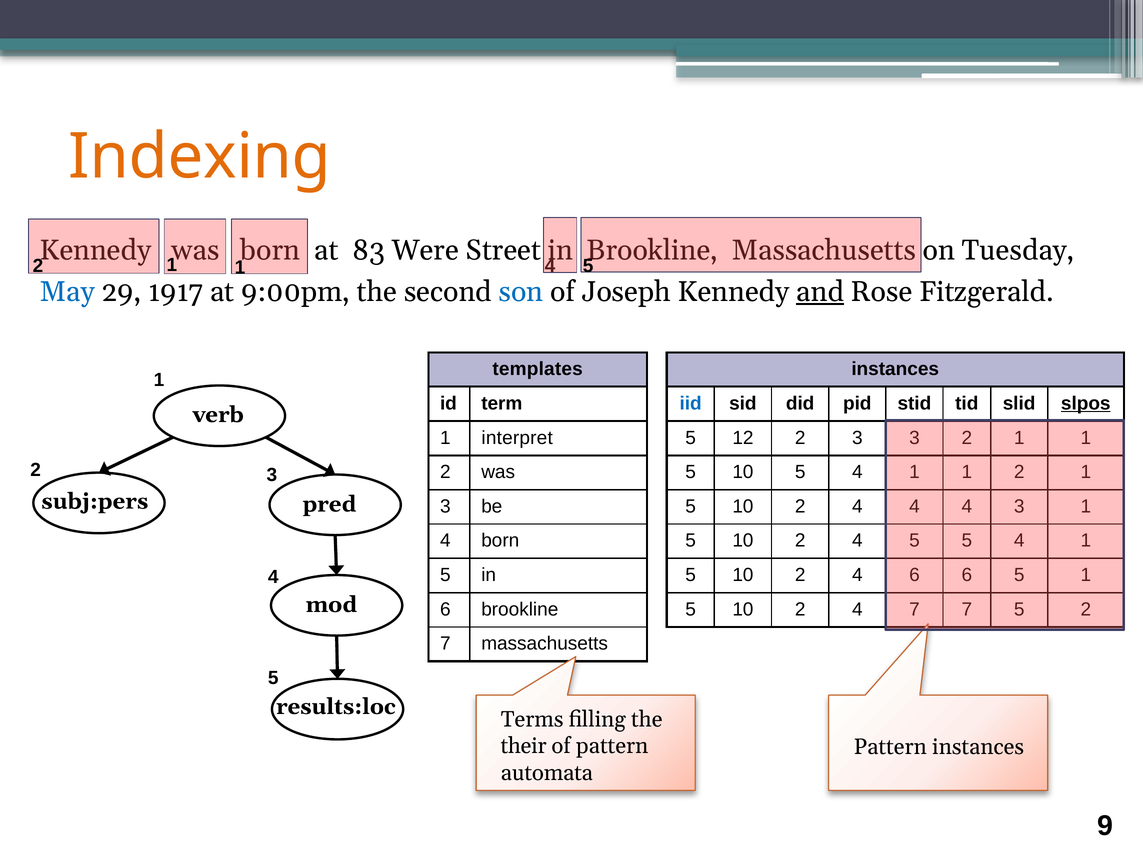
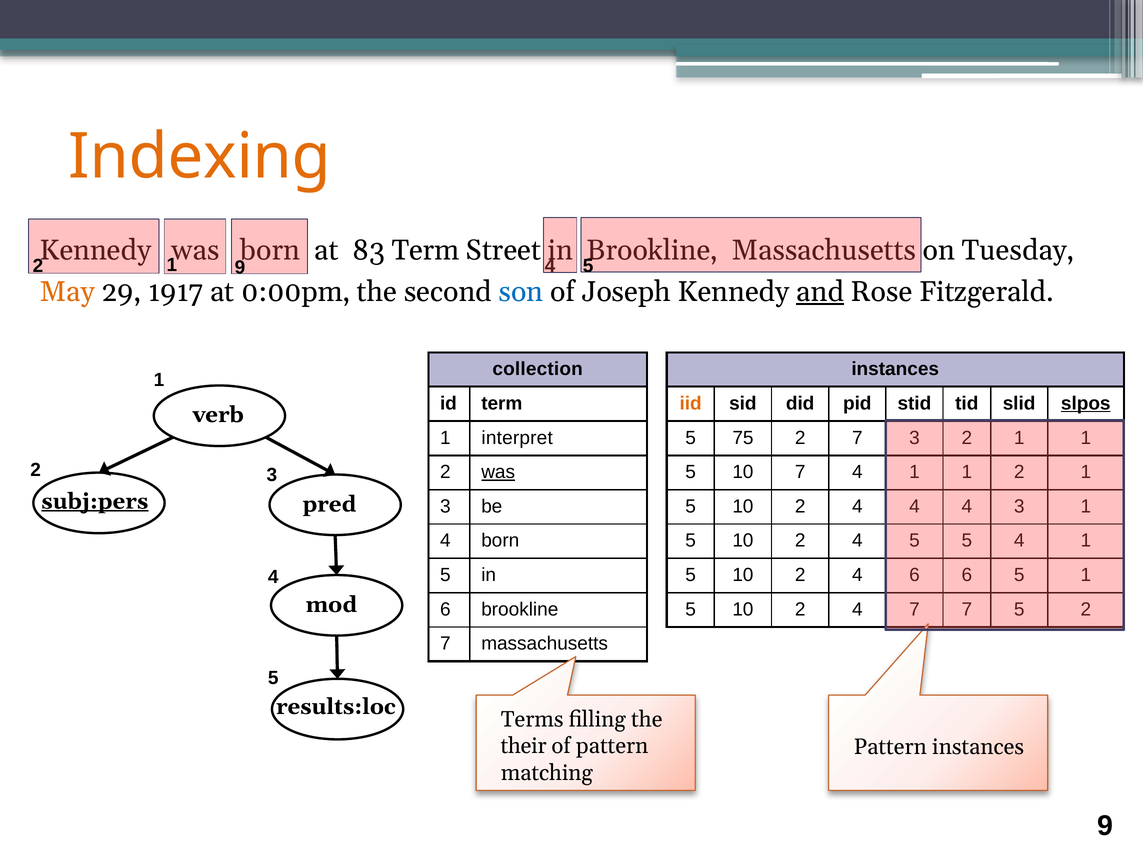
83 Were: Were -> Term (425, 251)
1: 1 -> 9 (240, 267)
May colour: blue -> orange (67, 292)
9:00pm: 9:00pm -> 0:00pm (296, 292)
templates: templates -> collection (538, 369)
iid colour: blue -> orange (691, 404)
12: 12 -> 75 (743, 438)
2 3: 3 -> 7 (857, 438)
was underline: none -> present (498, 472)
10 5: 5 -> 7 (800, 472)
subj:pers underline: none -> present (95, 501)
automata: automata -> matching (547, 773)
